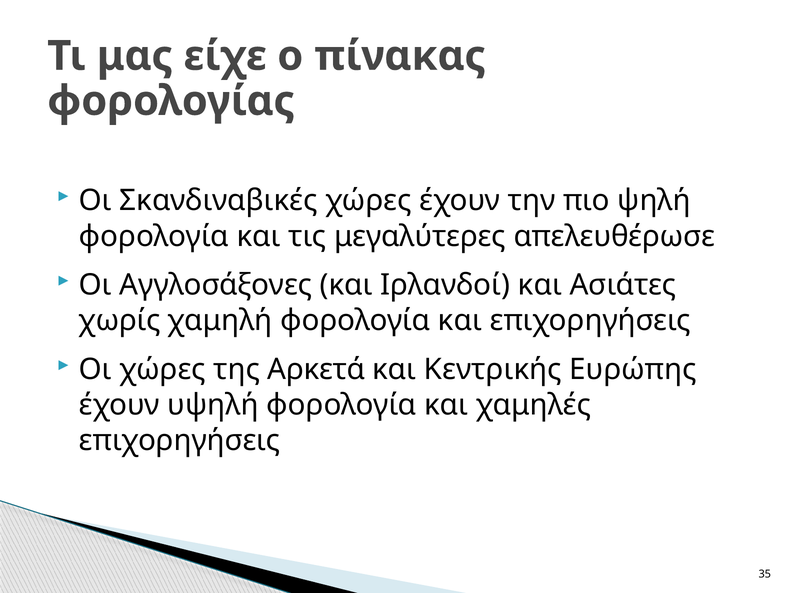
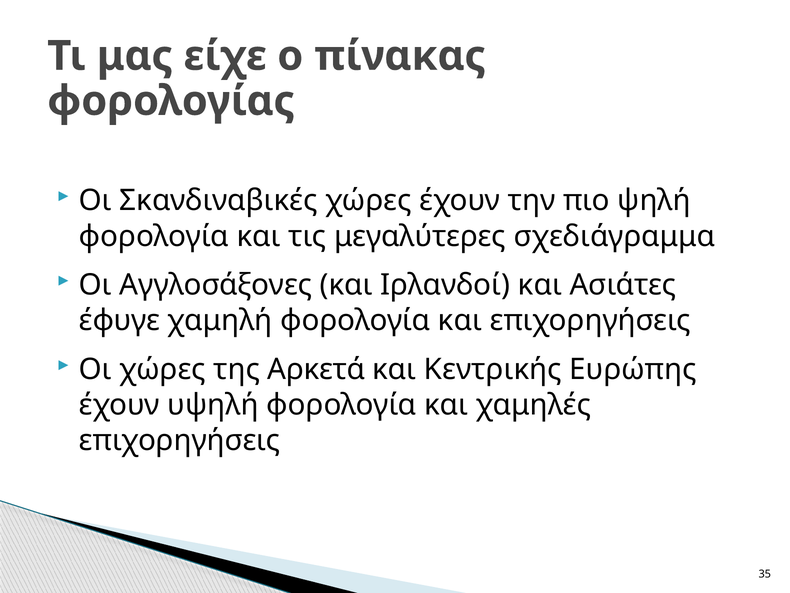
απελευθέρωσε: απελευθέρωσε -> σχεδιάγραμμα (614, 236)
χωρίς: χωρίς -> έφυγε (119, 320)
